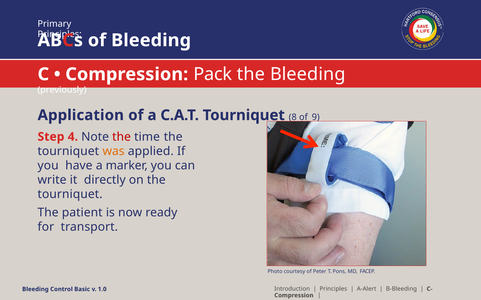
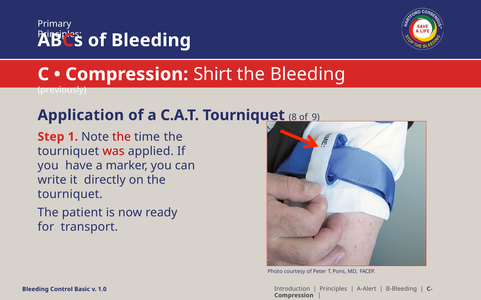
Pack: Pack -> Shirt (213, 74)
4: 4 -> 1 (73, 137)
was colour: orange -> red (114, 151)
